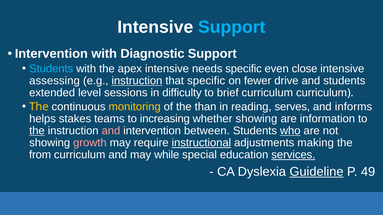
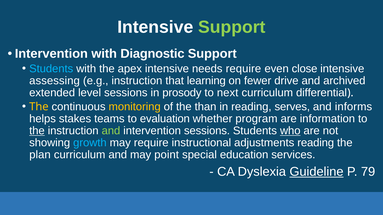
Support colour: light blue -> light green (232, 27)
needs specific: specific -> require (243, 69)
instruction underline: present -> none (137, 81)
that specific: specific -> learning (206, 81)
and students: students -> archived (344, 81)
difficulty: difficulty -> prosody (182, 93)
brief: brief -> next (228, 93)
curriculum curriculum: curriculum -> differential (322, 93)
increasing: increasing -> evaluation (165, 119)
whether showing: showing -> program (256, 119)
and colour: pink -> light green (111, 131)
intervention between: between -> sessions (207, 131)
growth colour: pink -> light blue (90, 143)
instructional underline: present -> none (201, 143)
adjustments making: making -> reading (316, 143)
from: from -> plan (40, 155)
while: while -> point (167, 155)
services underline: present -> none (293, 155)
49: 49 -> 79 (368, 172)
